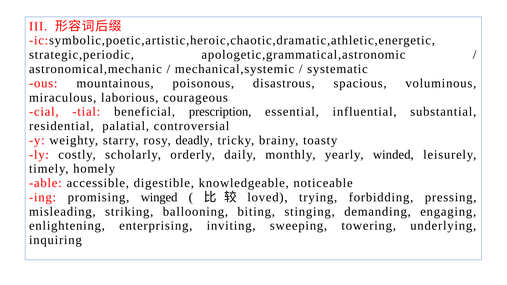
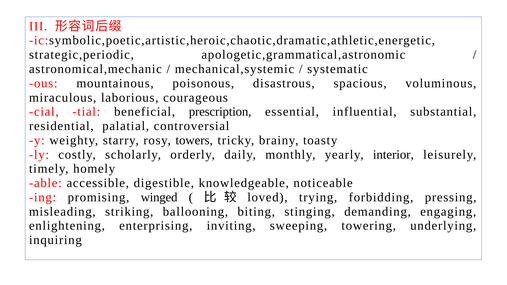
deadly: deadly -> towers (194, 140)
winded: winded -> interior (393, 155)
